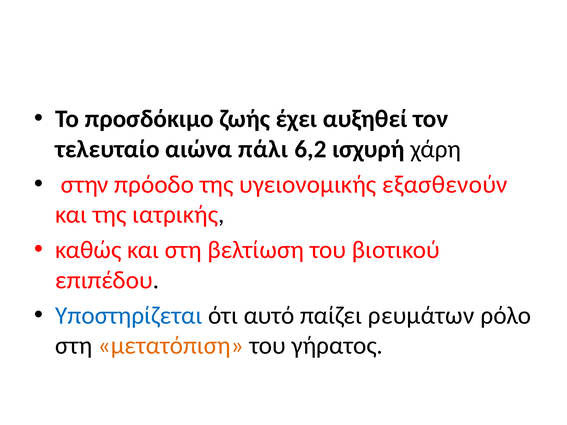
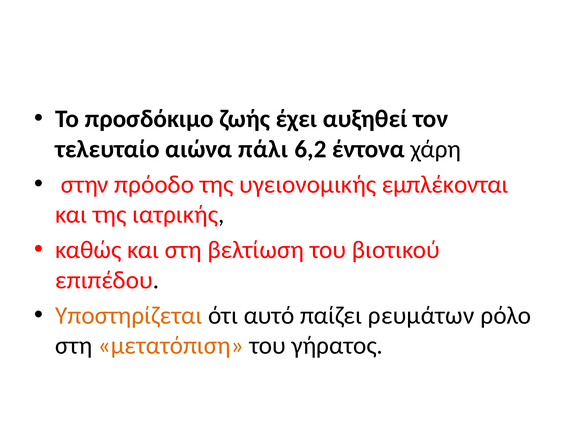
ισχυρή: ισχυρή -> έντονα (368, 149)
εξασθενούν: εξασθενούν -> εμπλέκονται (445, 184)
Υποστηρίζεται colour: blue -> orange (129, 316)
